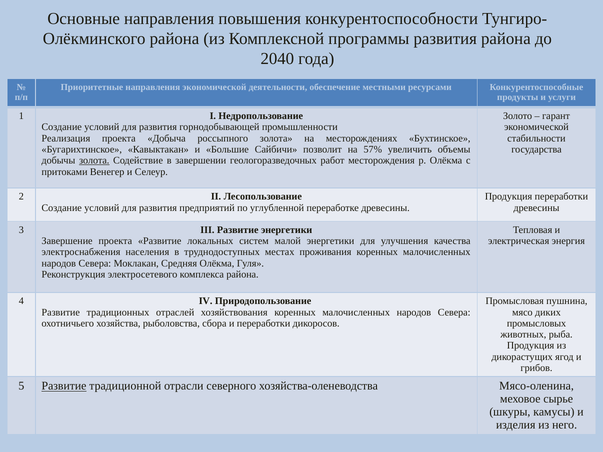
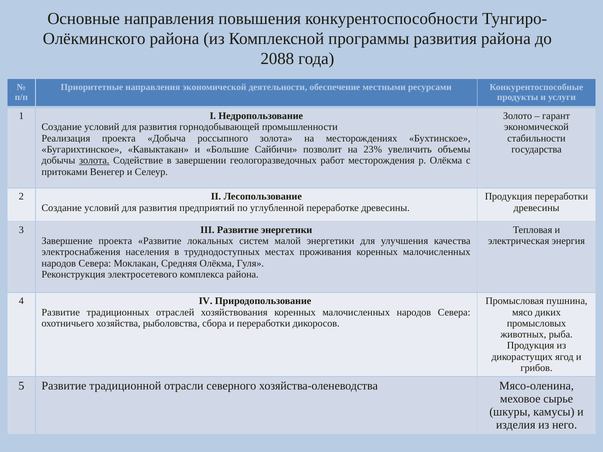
2040: 2040 -> 2088 (277, 59)
57%: 57% -> 23% (373, 150)
Развитие underline: present -> none (64, 386)
